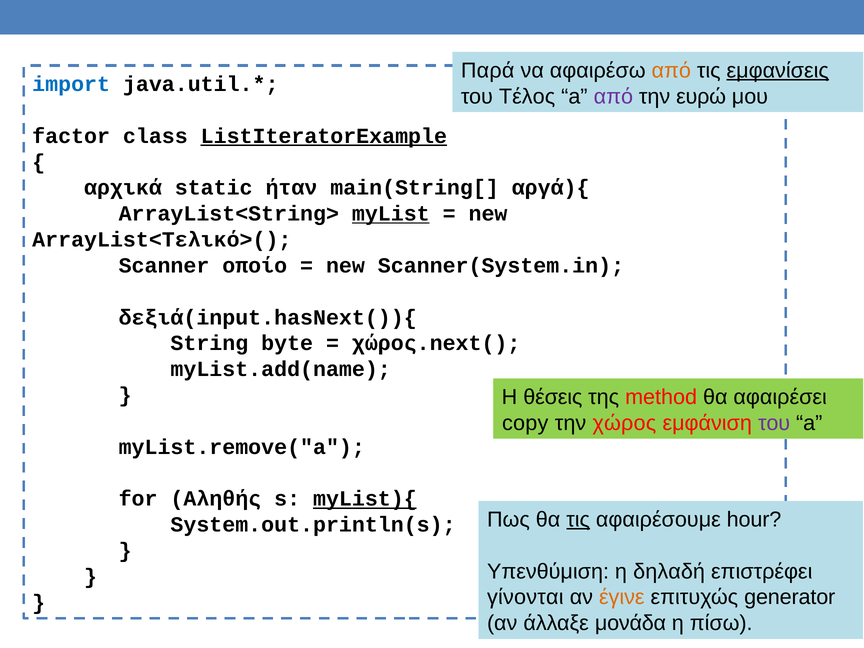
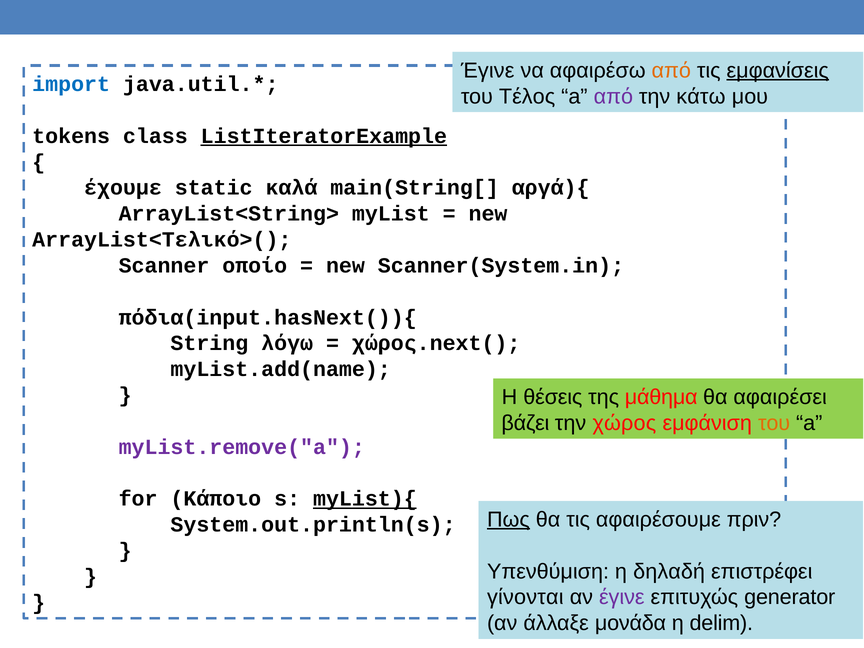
Παρά: Παρά -> Έγινε (488, 71)
ευρώ: ευρώ -> κάτω (701, 96)
factor: factor -> tokens (71, 136)
αρχικά: αρχικά -> έχουμε (123, 188)
ήταν: ήταν -> καλά (291, 188)
myList underline: present -> none (391, 214)
δεξιά(input.hasNext()){: δεξιά(input.hasNext()){ -> πόδια(input.hasNext()){ (268, 317)
byte: byte -> λόγω (287, 343)
method: method -> μάθημα (661, 397)
copy: copy -> βάζει (525, 423)
του colour: purple -> orange (774, 423)
myList.remove("a colour: black -> purple (242, 447)
Αληθής: Αληθής -> Κάποιο (216, 499)
Πως underline: none -> present (508, 520)
τις underline: present -> none (578, 520)
hour: hour -> πριν (754, 520)
έγινε colour: orange -> purple (622, 597)
πίσω: πίσω -> delim (721, 623)
